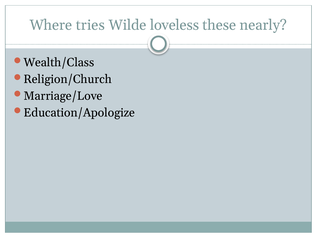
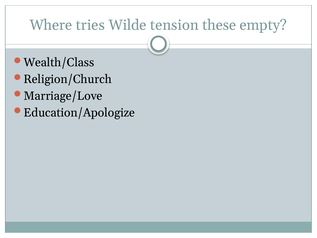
loveless: loveless -> tension (174, 25)
nearly: nearly -> empty (263, 25)
